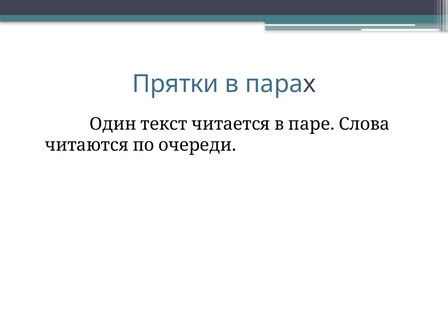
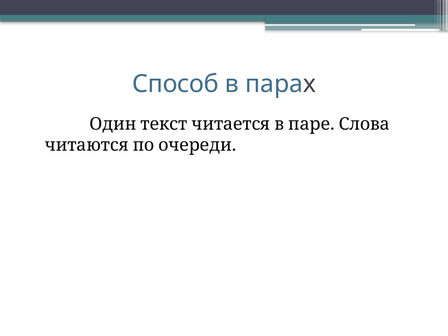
Прятки: Прятки -> Способ (175, 84)
